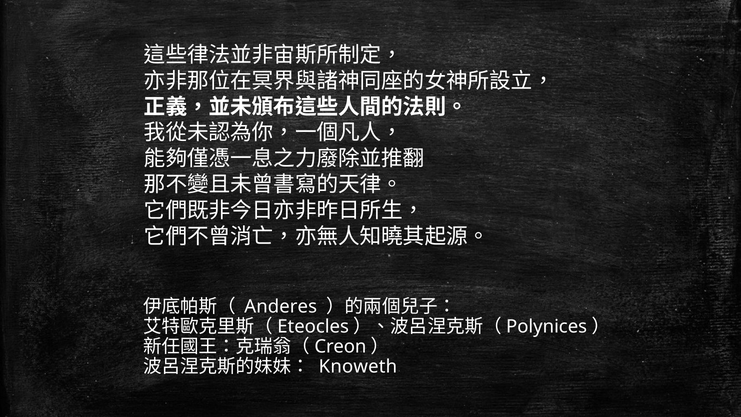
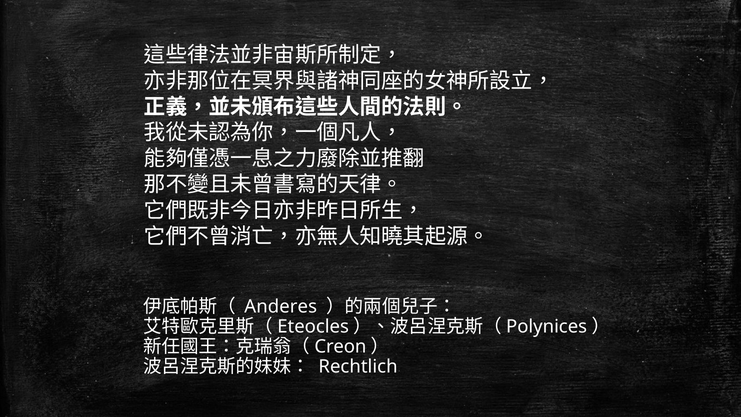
Knoweth: Knoweth -> Rechtlich (358, 367)
